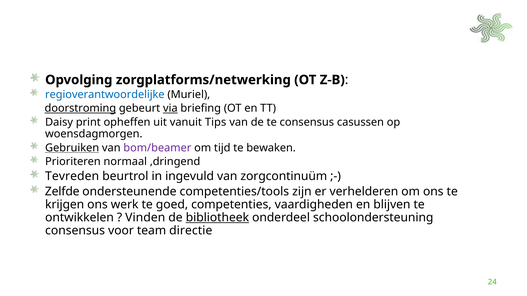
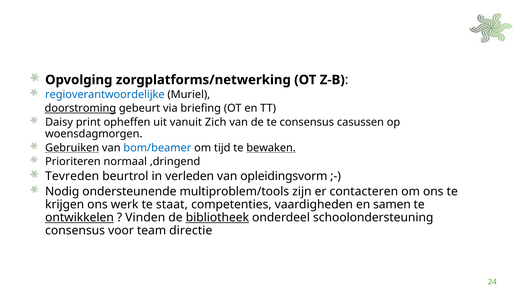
via underline: present -> none (170, 109)
Tips: Tips -> Zich (216, 122)
bom/beamer colour: purple -> blue (157, 148)
bewaken underline: none -> present (271, 148)
ingevuld: ingevuld -> verleden (190, 177)
zorgcontinuüm: zorgcontinuüm -> opleidingsvorm (284, 177)
Zelfde: Zelfde -> Nodig (62, 192)
competenties/tools: competenties/tools -> multiproblem/tools (234, 192)
verhelderen: verhelderen -> contacteren (364, 192)
goed: goed -> staat (172, 205)
blijven: blijven -> samen (392, 205)
ontwikkelen underline: none -> present (79, 218)
